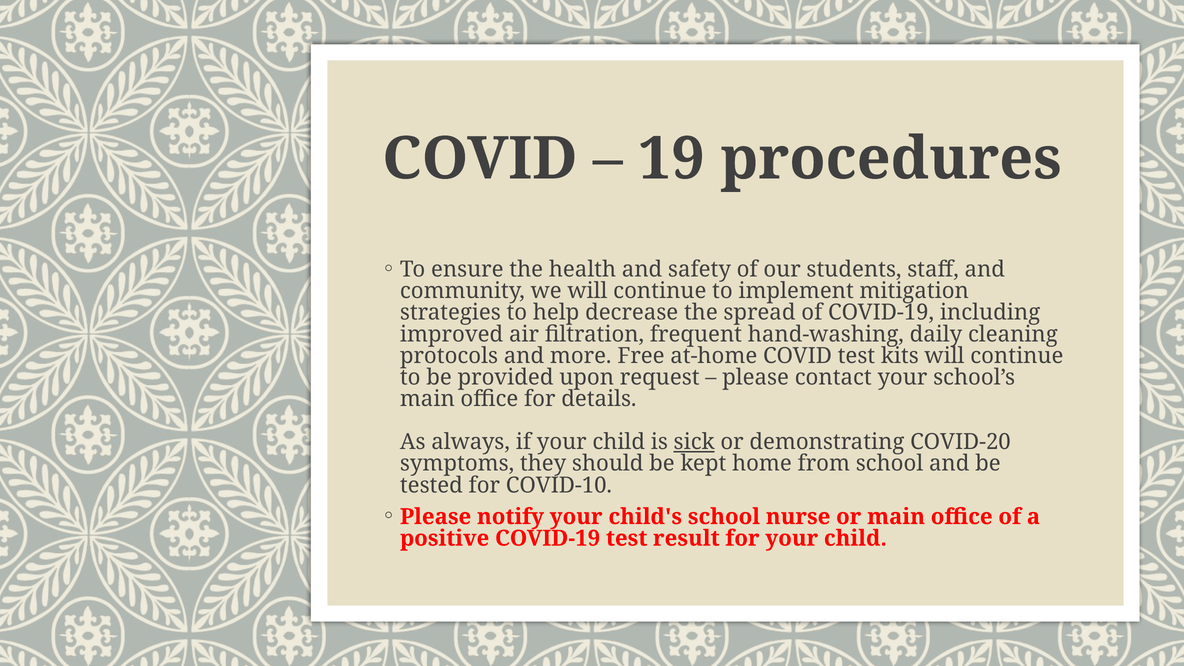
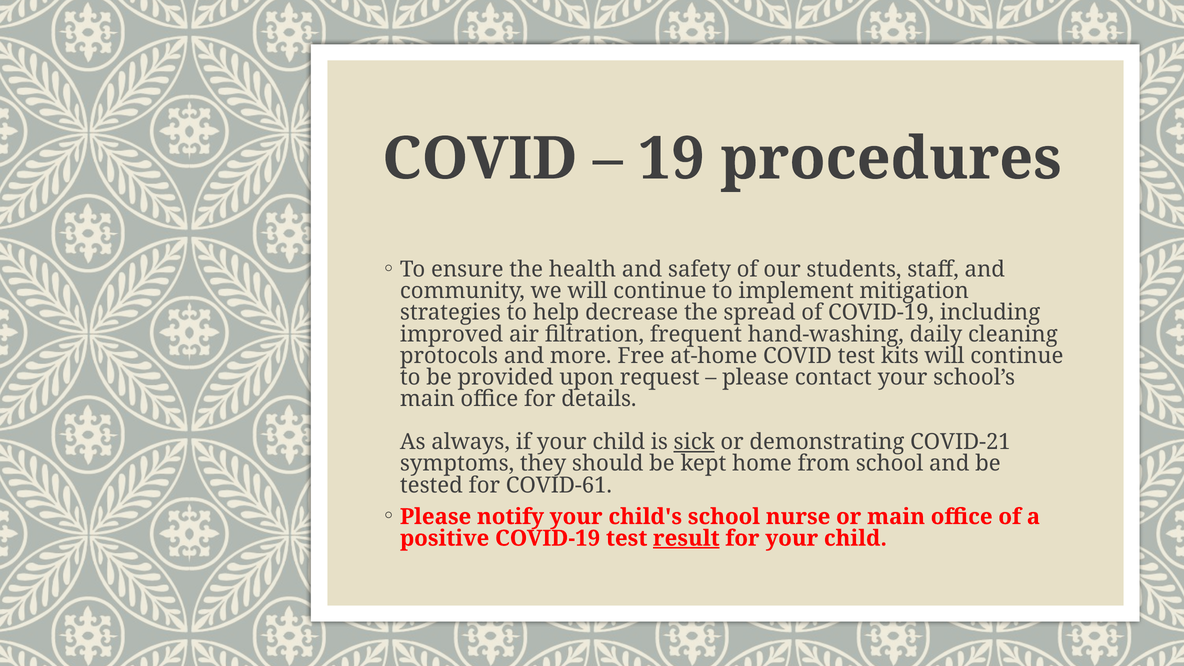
COVID-20: COVID-20 -> COVID-21 (960, 442)
COVID-10: COVID-10 -> COVID-61 (559, 485)
result underline: none -> present (686, 538)
